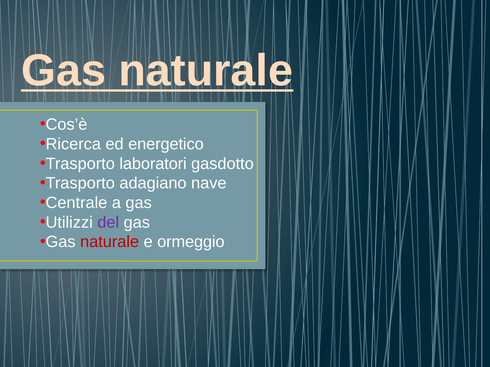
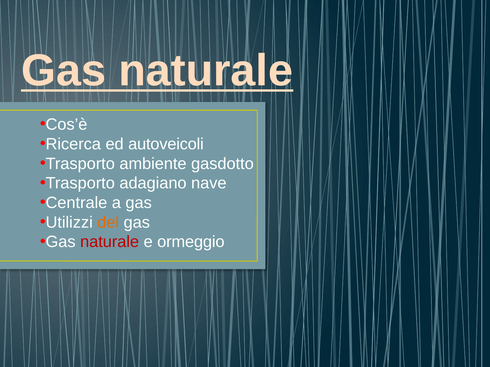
energetico: energetico -> autoveicoli (166, 144)
laboratori: laboratori -> ambiente (153, 164)
del colour: purple -> orange (108, 223)
